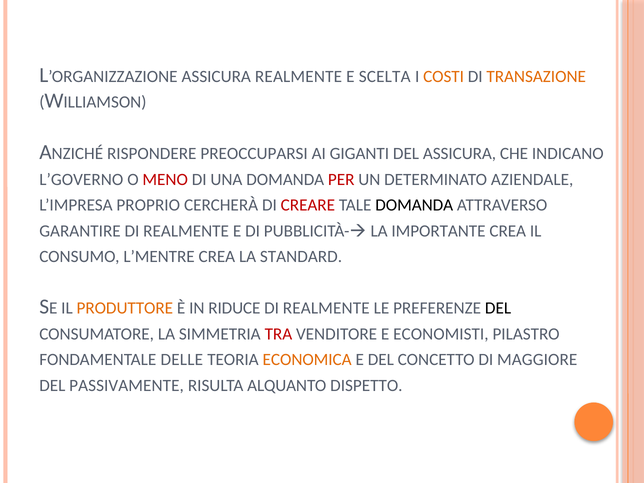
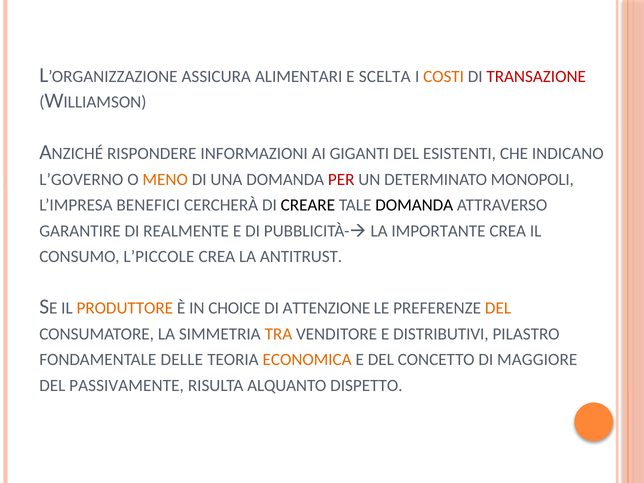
ASSICURA REALMENTE: REALMENTE -> ALIMENTARI (299, 76)
TRANSAZIONE colour: orange -> red (536, 76)
PREOCCUPARSI: PREOCCUPARSI -> INFORMAZIONI (254, 154)
DEL ASSICURA: ASSICURA -> ESISTENTI (459, 154)
MENO colour: red -> orange (165, 179)
AZIENDALE: AZIENDALE -> MONOPOLI (532, 179)
PROPRIO: PROPRIO -> BENEFICI (148, 205)
CREARE colour: red -> black (308, 205)
L’MENTRE: L’MENTRE -> L’PICCOLE (159, 257)
STANDARD: STANDARD -> ANTITRUST (301, 257)
RIDUCE: RIDUCE -> CHOICE (234, 308)
REALMENTE: REALMENTE -> ATTENZIONE (326, 308)
DEL colour: black -> orange (498, 308)
TRA colour: red -> orange (278, 334)
ECONOMISTI: ECONOMISTI -> DISTRIBUTIVI (441, 334)
